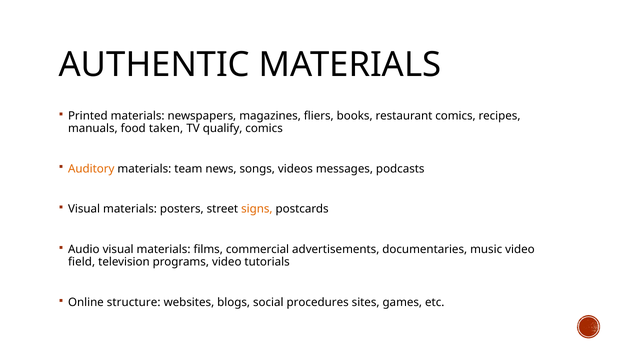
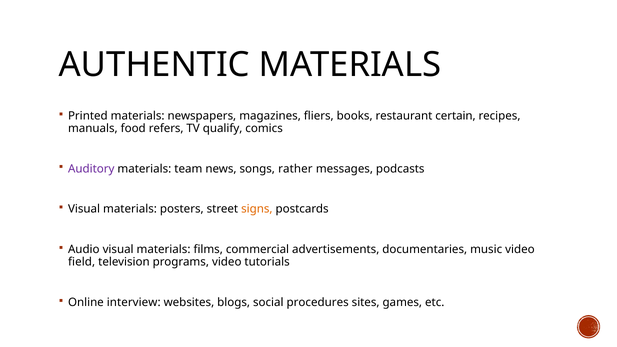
restaurant comics: comics -> certain (456, 116)
taken: taken -> refers (166, 128)
Auditory colour: orange -> purple (91, 169)
videos: videos -> rather (295, 169)
structure: structure -> interview (134, 302)
